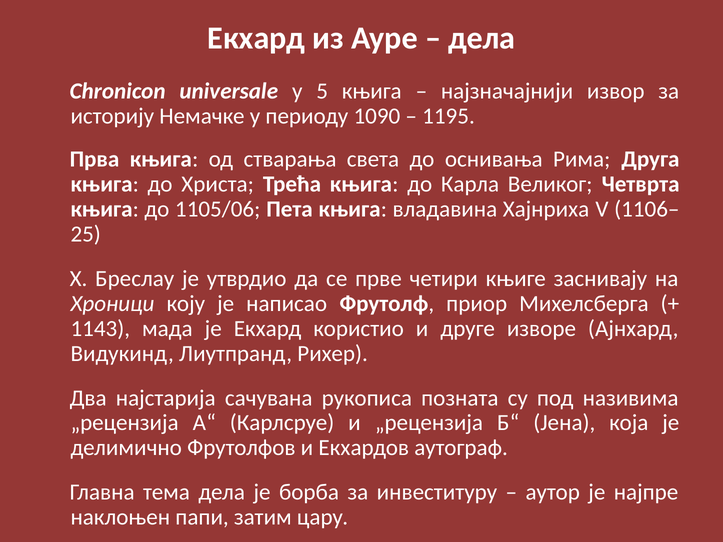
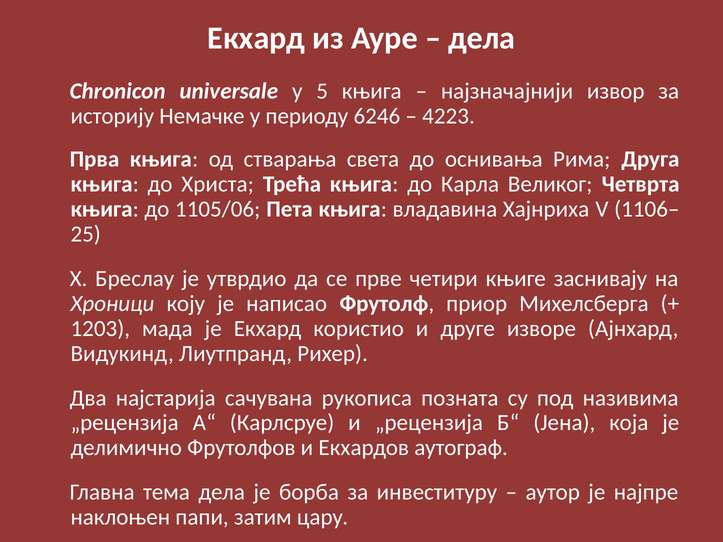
1090: 1090 -> 6246 (377, 116)
1195: 1195 -> 4223 (449, 116)
1143: 1143 -> 1203 (100, 329)
